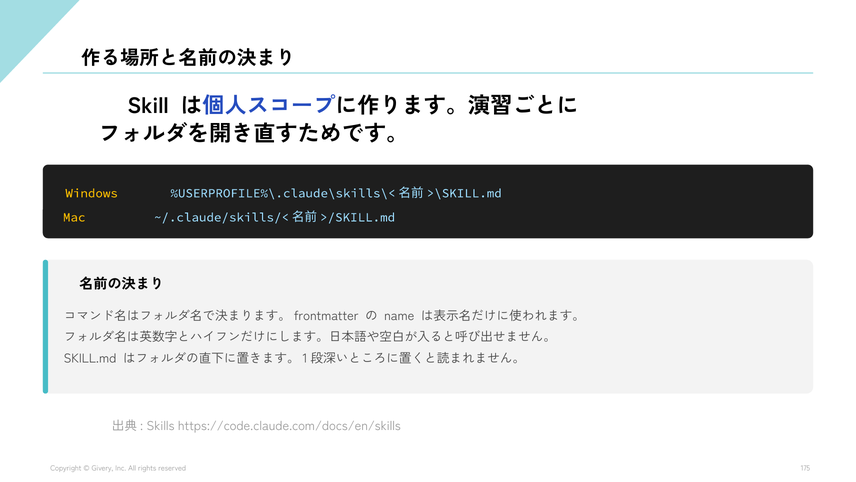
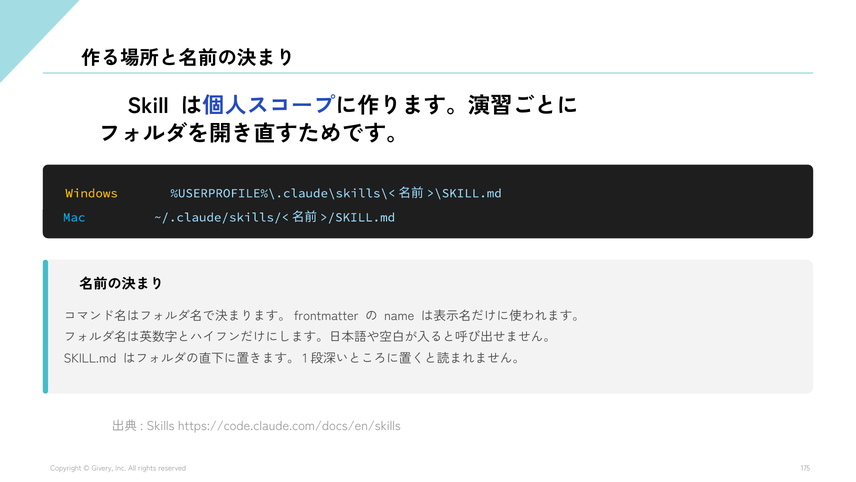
Mac colour: yellow -> light blue (74, 217)
